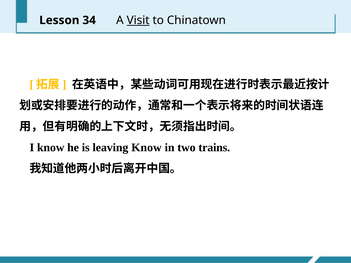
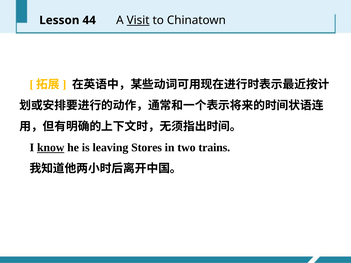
34: 34 -> 44 (89, 20)
know underline: none -> present (51, 148)
leaving Know: Know -> Stores (147, 148)
